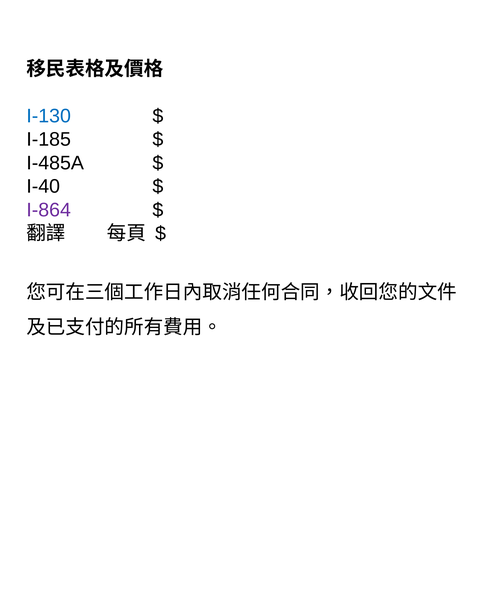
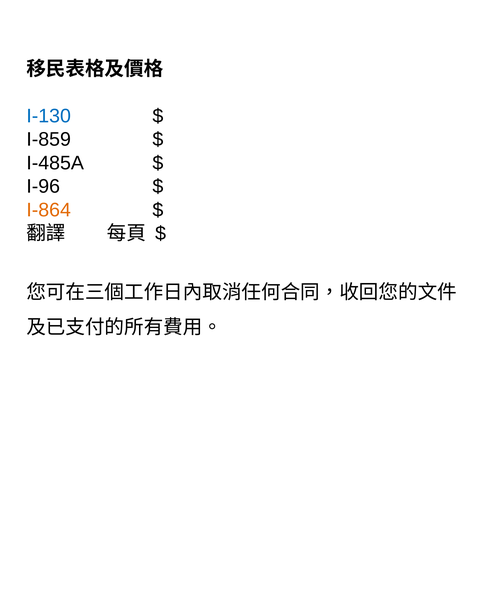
I-185: I-185 -> I-859 (49, 139)
I-40: I-40 -> I-96 (43, 186)
I-864 colour: purple -> orange (49, 210)
